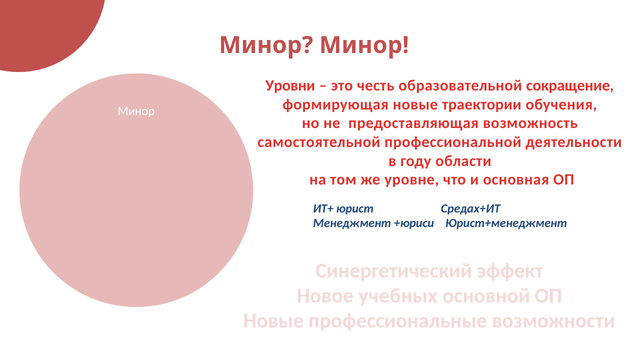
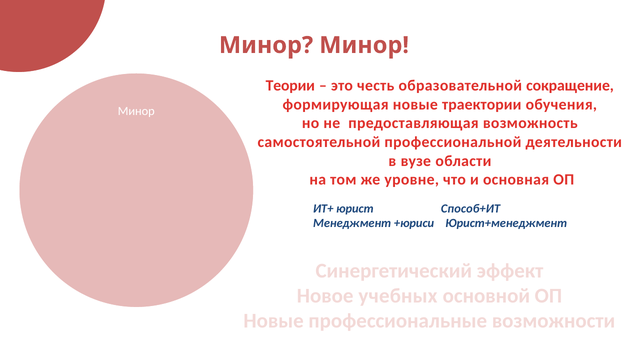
Уровни: Уровни -> Теории (290, 86)
году: году -> вузе (416, 161)
Средах+ИТ: Средах+ИТ -> Способ+ИТ (471, 209)
